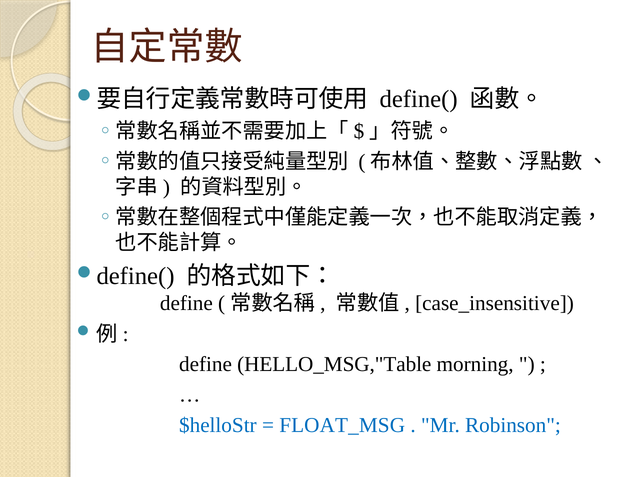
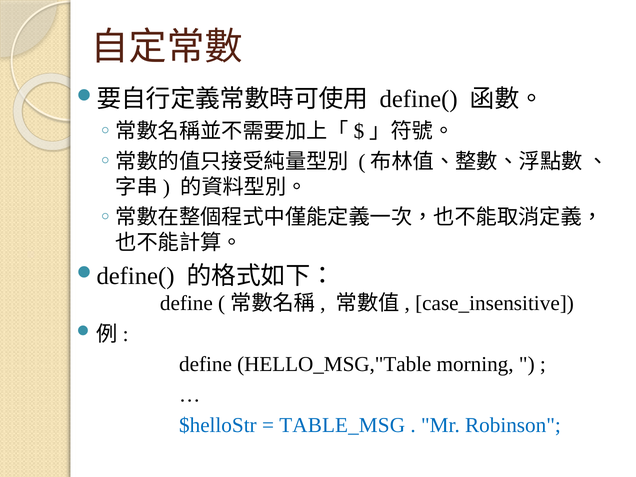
FLOAT_MSG: FLOAT_MSG -> TABLE_MSG (342, 425)
